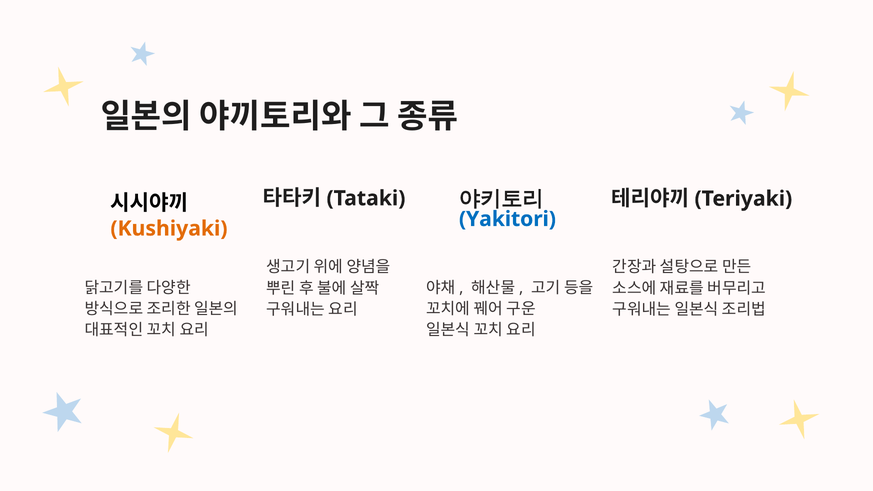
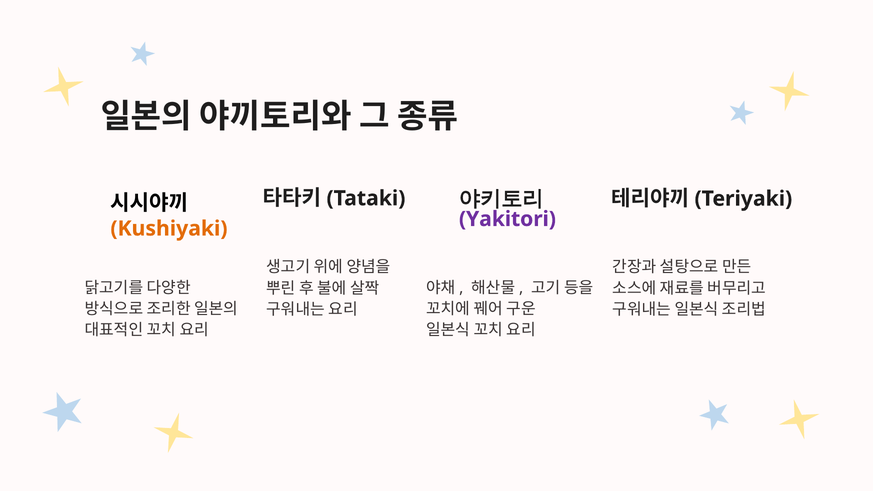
Yakitori colour: blue -> purple (507, 219)
